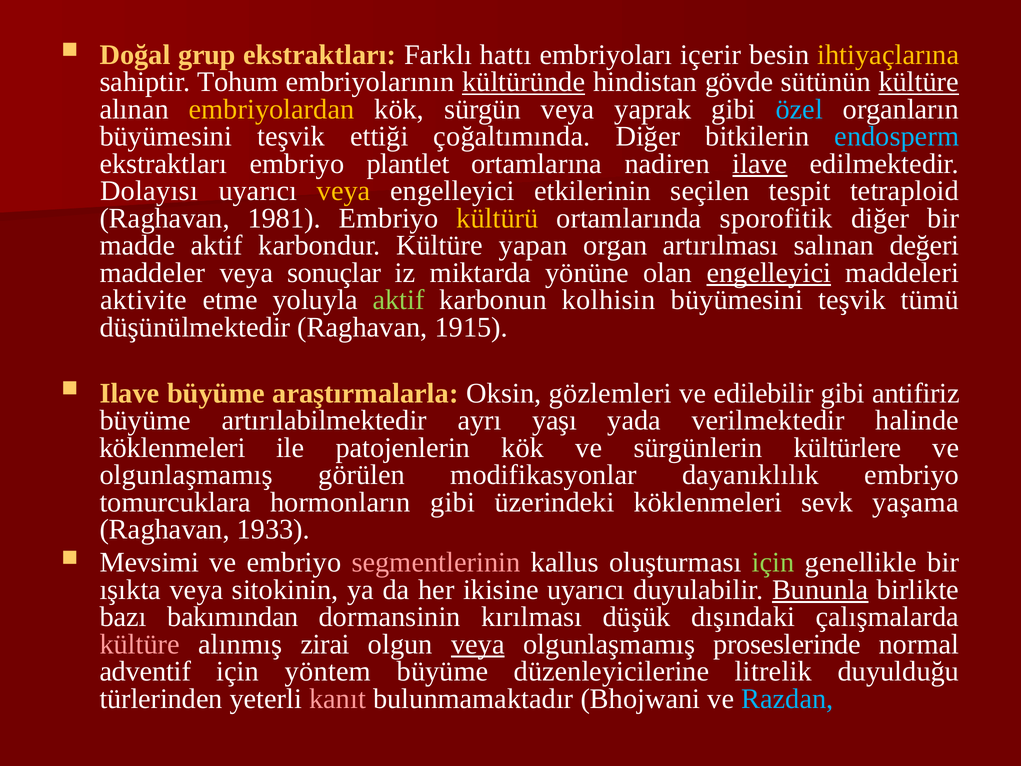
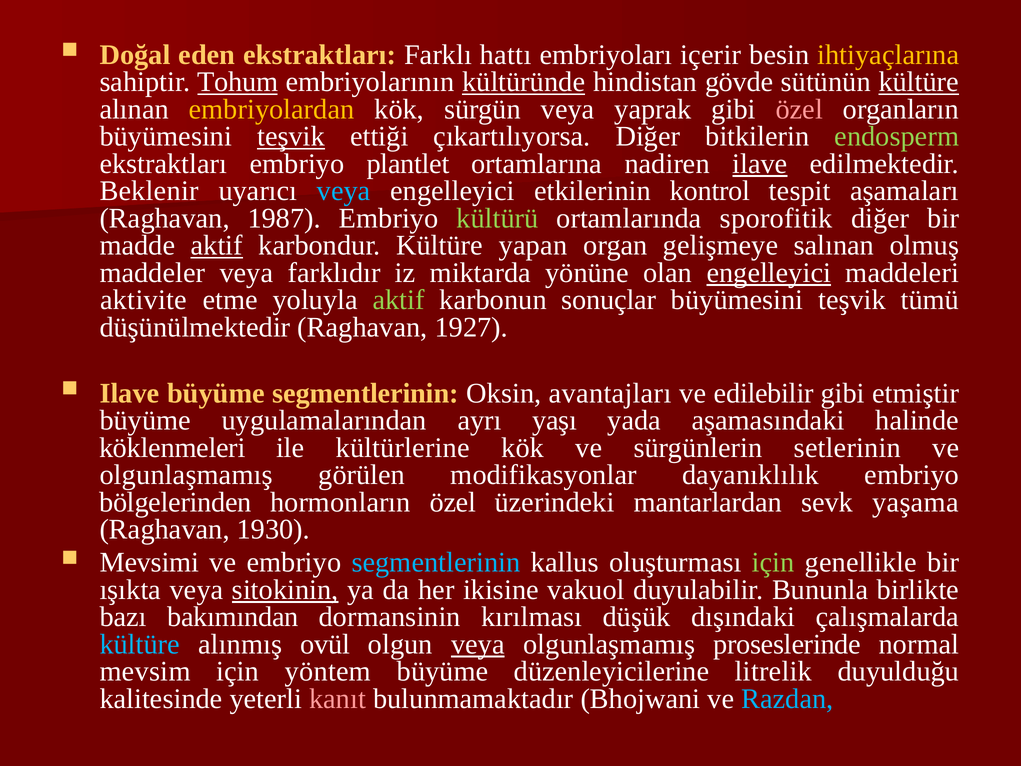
grup: grup -> eden (207, 55)
Tohum underline: none -> present (238, 82)
özel colour: light blue -> pink (799, 109)
teşvik underline: none -> present (291, 137)
çoğaltımında: çoğaltımında -> çıkartılıyorsa (512, 137)
endosperm colour: light blue -> light green (897, 137)
Dolayısı: Dolayısı -> Beklenir (149, 191)
veya colour: yellow -> light blue (344, 191)
seçilen: seçilen -> kontrol (710, 191)
tetraploid: tetraploid -> aşamaları (904, 191)
1981: 1981 -> 1987 (284, 218)
kültürü colour: yellow -> light green (497, 218)
aktif underline: none -> present (217, 246)
artırılması: artırılması -> gelişmeye (721, 246)
değeri: değeri -> olmuş (924, 246)
sonuçlar: sonuçlar -> farklıdır (334, 273)
kolhisin: kolhisin -> sonuçlar (609, 300)
1915: 1915 -> 1927 (471, 327)
büyüme araştırmalarla: araştırmalarla -> segmentlerinin (366, 393)
gözlemleri: gözlemleri -> avantajları (610, 393)
antifiriz: antifiriz -> etmiştir (916, 393)
artırılabilmektedir: artırılabilmektedir -> uygulamalarından (324, 420)
verilmektedir: verilmektedir -> aşamasındaki (768, 420)
patojenlerin: patojenlerin -> kültürlerine (403, 448)
kültürlere: kültürlere -> setlerinin (847, 448)
tomurcuklara: tomurcuklara -> bölgelerinden (175, 502)
hormonların gibi: gibi -> özel (453, 502)
üzerindeki köklenmeleri: köklenmeleri -> mantarlardan (708, 502)
1933: 1933 -> 1930 (273, 529)
segmentlerinin colour: pink -> light blue (436, 562)
sitokinin underline: none -> present (285, 590)
ikisine uyarıcı: uyarıcı -> vakuol (586, 590)
Bununla underline: present -> none (820, 590)
kültüre colour: pink -> light blue (140, 644)
zirai: zirai -> ovül (325, 644)
adventif: adventif -> mevsim (145, 671)
türlerinden: türlerinden -> kalitesinde (161, 699)
